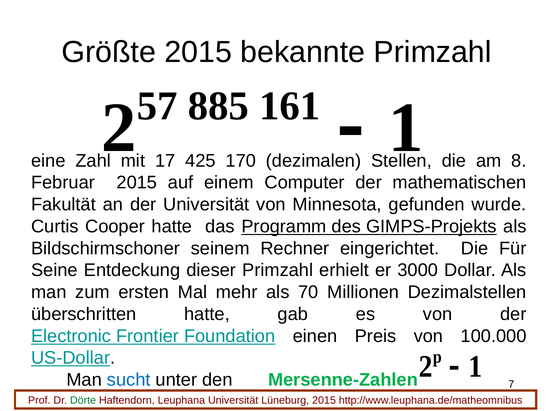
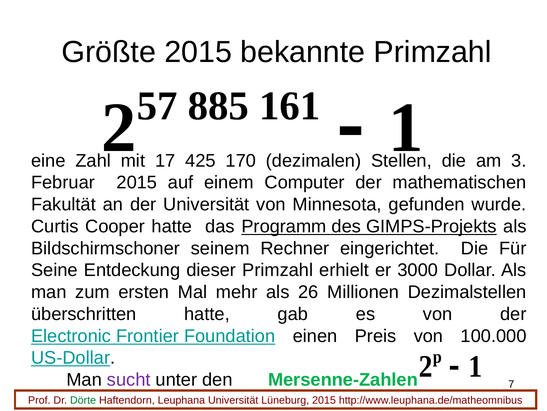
8: 8 -> 3 (519, 160)
70: 70 -> 26 (308, 292)
sucht colour: blue -> purple (129, 379)
